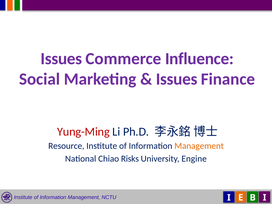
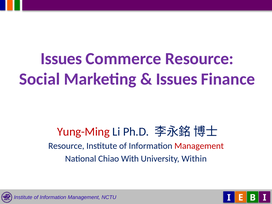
Commerce Influence: Influence -> Resource (199, 59)
Management colour: orange -> red (199, 146)
Risks: Risks -> With (130, 159)
Engine: Engine -> Within (194, 159)
